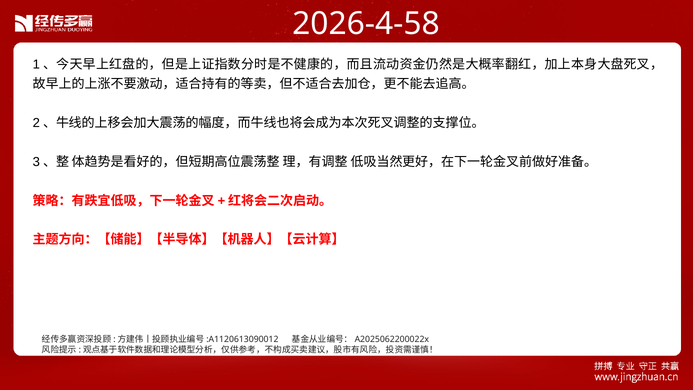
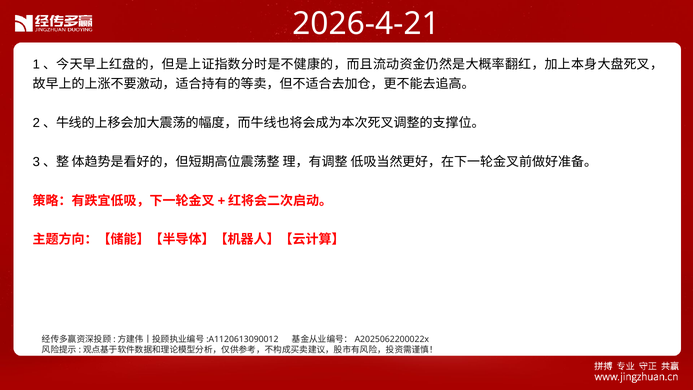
2026-4-58: 2026-4-58 -> 2026-4-21 (366, 24)
